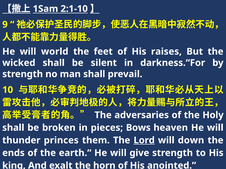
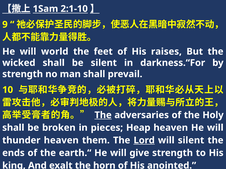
The underline: none -> present (103, 115)
Bows: Bows -> Heap (138, 128)
thunder princes: princes -> heaven (61, 141)
will down: down -> silent (191, 141)
